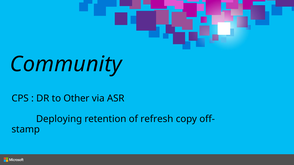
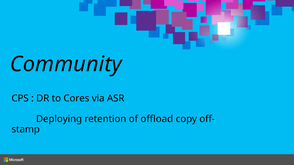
Other: Other -> Cores (76, 98)
refresh: refresh -> offload (157, 119)
